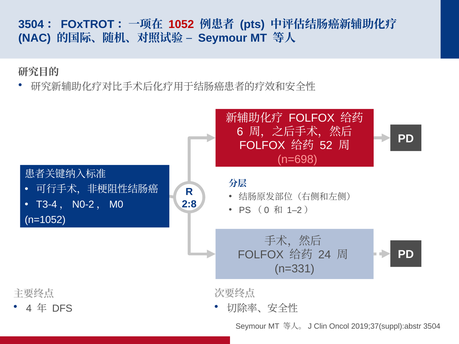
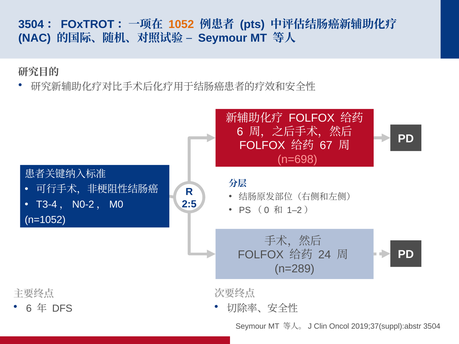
1052 colour: red -> orange (181, 24)
52: 52 -> 67 (326, 146)
2:8: 2:8 -> 2:5 (189, 204)
n=331: n=331 -> n=289 (295, 269)
4: 4 -> 6 (29, 309)
